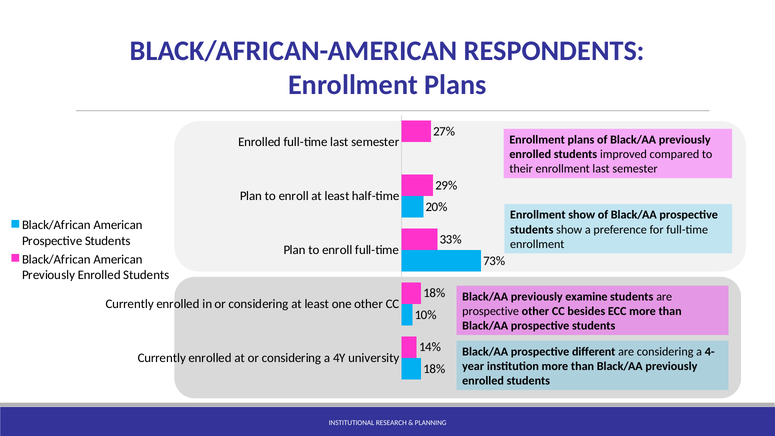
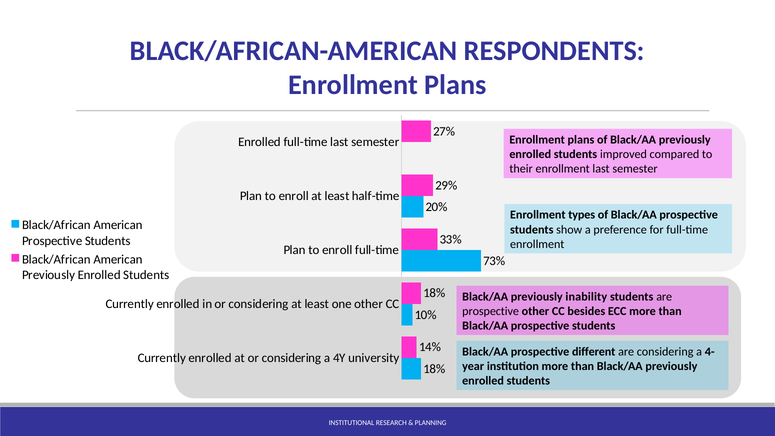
Enrollment show: show -> types (582, 215)
examine: examine -> inability (586, 297)
